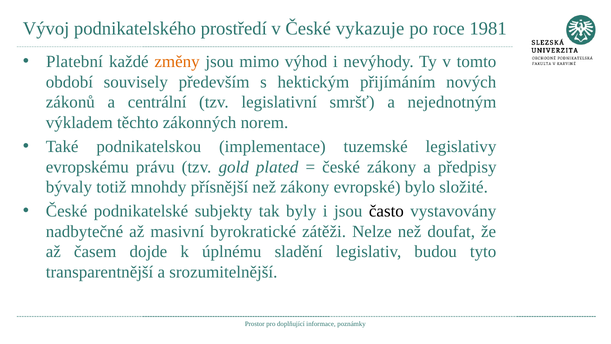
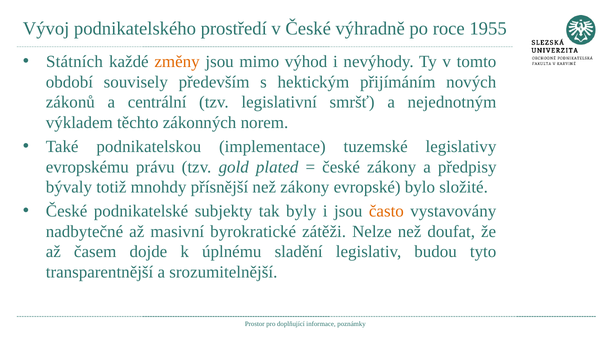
vykazuje: vykazuje -> výhradně (370, 29)
1981: 1981 -> 1955 (488, 29)
Platební: Platební -> Státních (75, 62)
často colour: black -> orange (386, 211)
